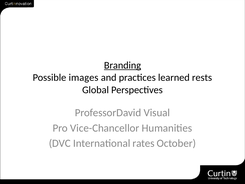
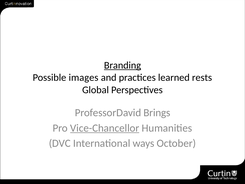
Visual: Visual -> Brings (157, 113)
Vice-Chancellor underline: none -> present (105, 128)
rates: rates -> ways (144, 143)
